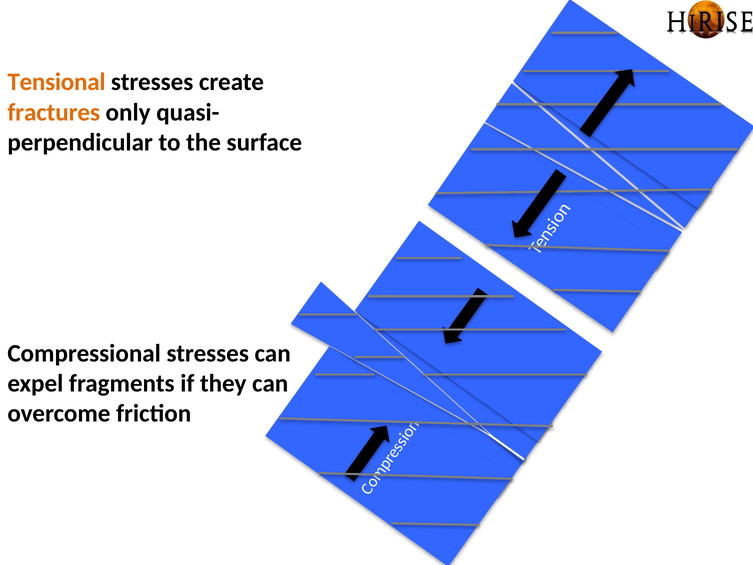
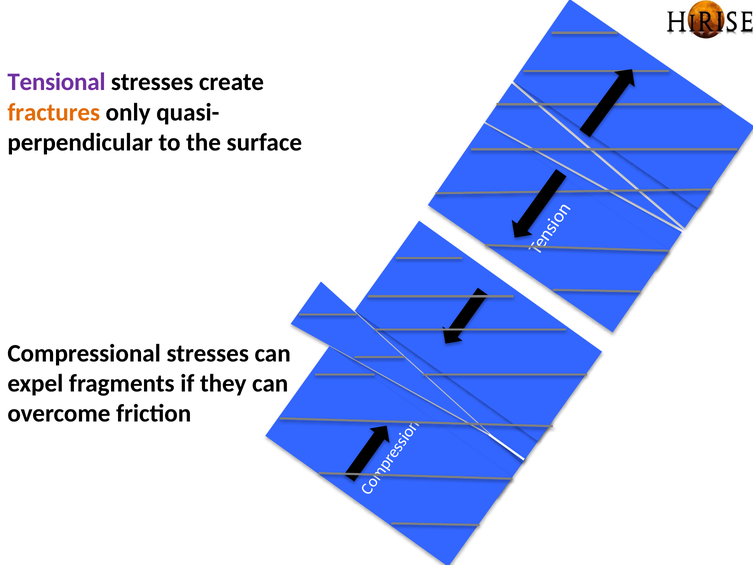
Tensional colour: orange -> purple (56, 82)
